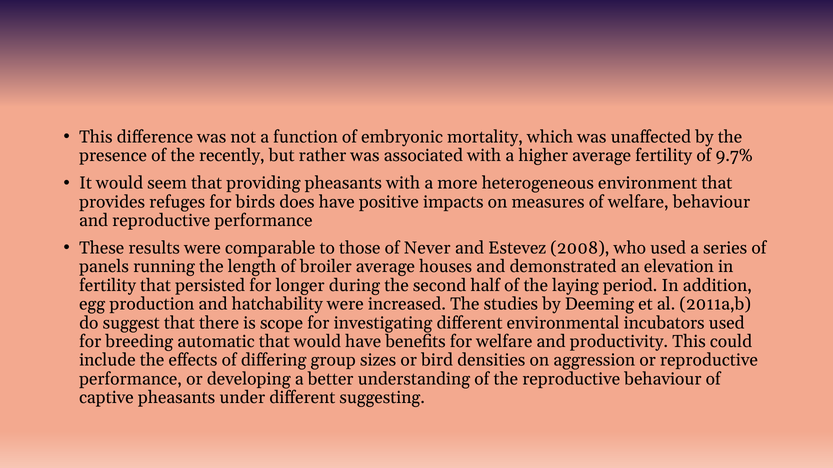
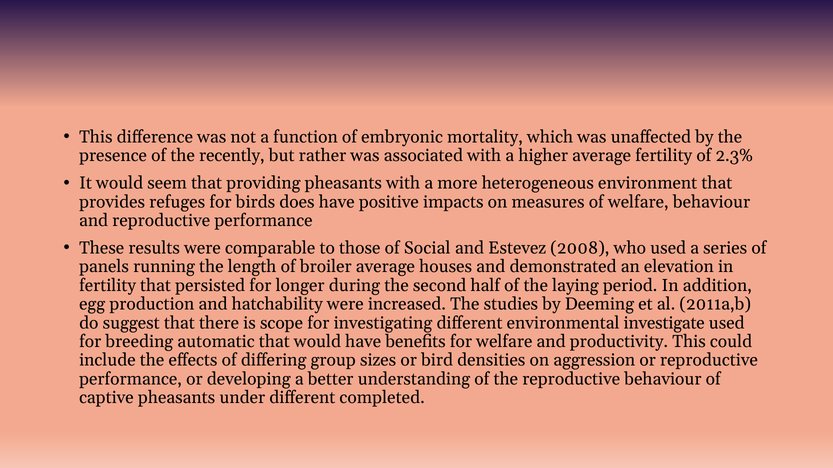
9.7%: 9.7% -> 2.3% (734, 156)
Never: Never -> Social (427, 248)
incubators: incubators -> investigate (664, 323)
suggesting: suggesting -> completed (382, 398)
